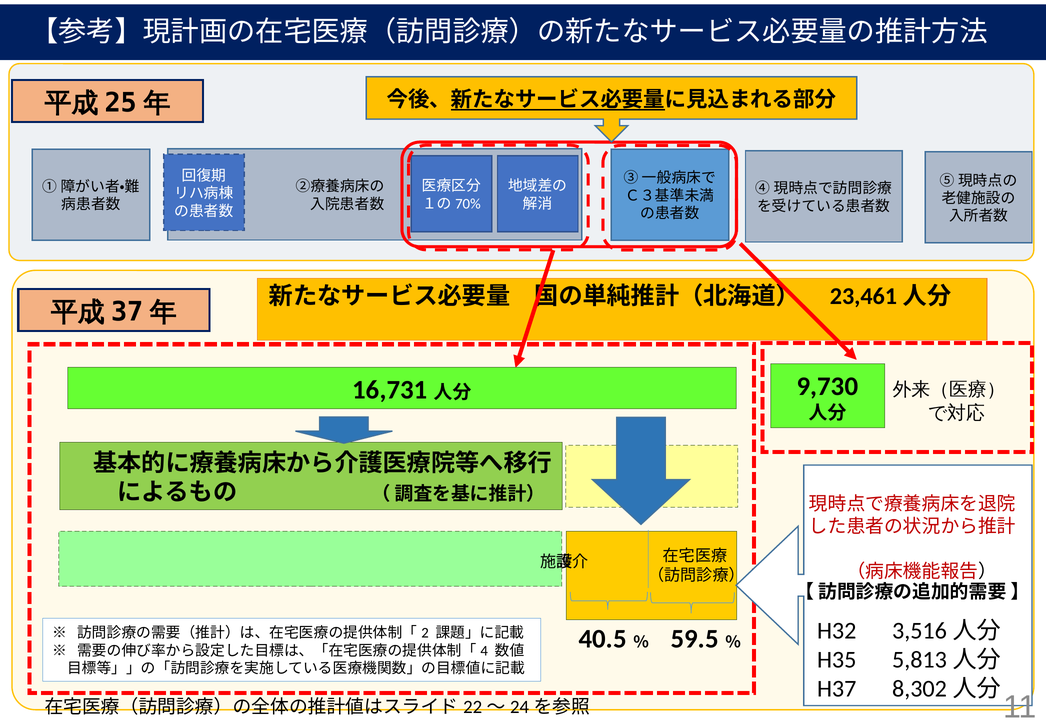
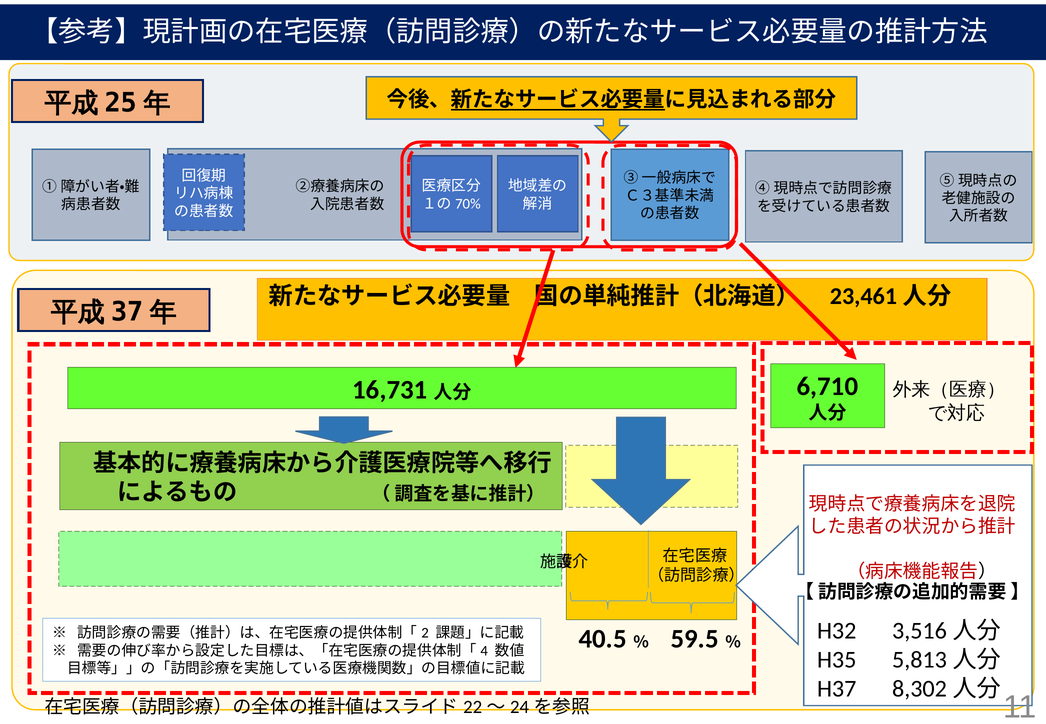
9,730: 9,730 -> 6,710 (828, 386)
